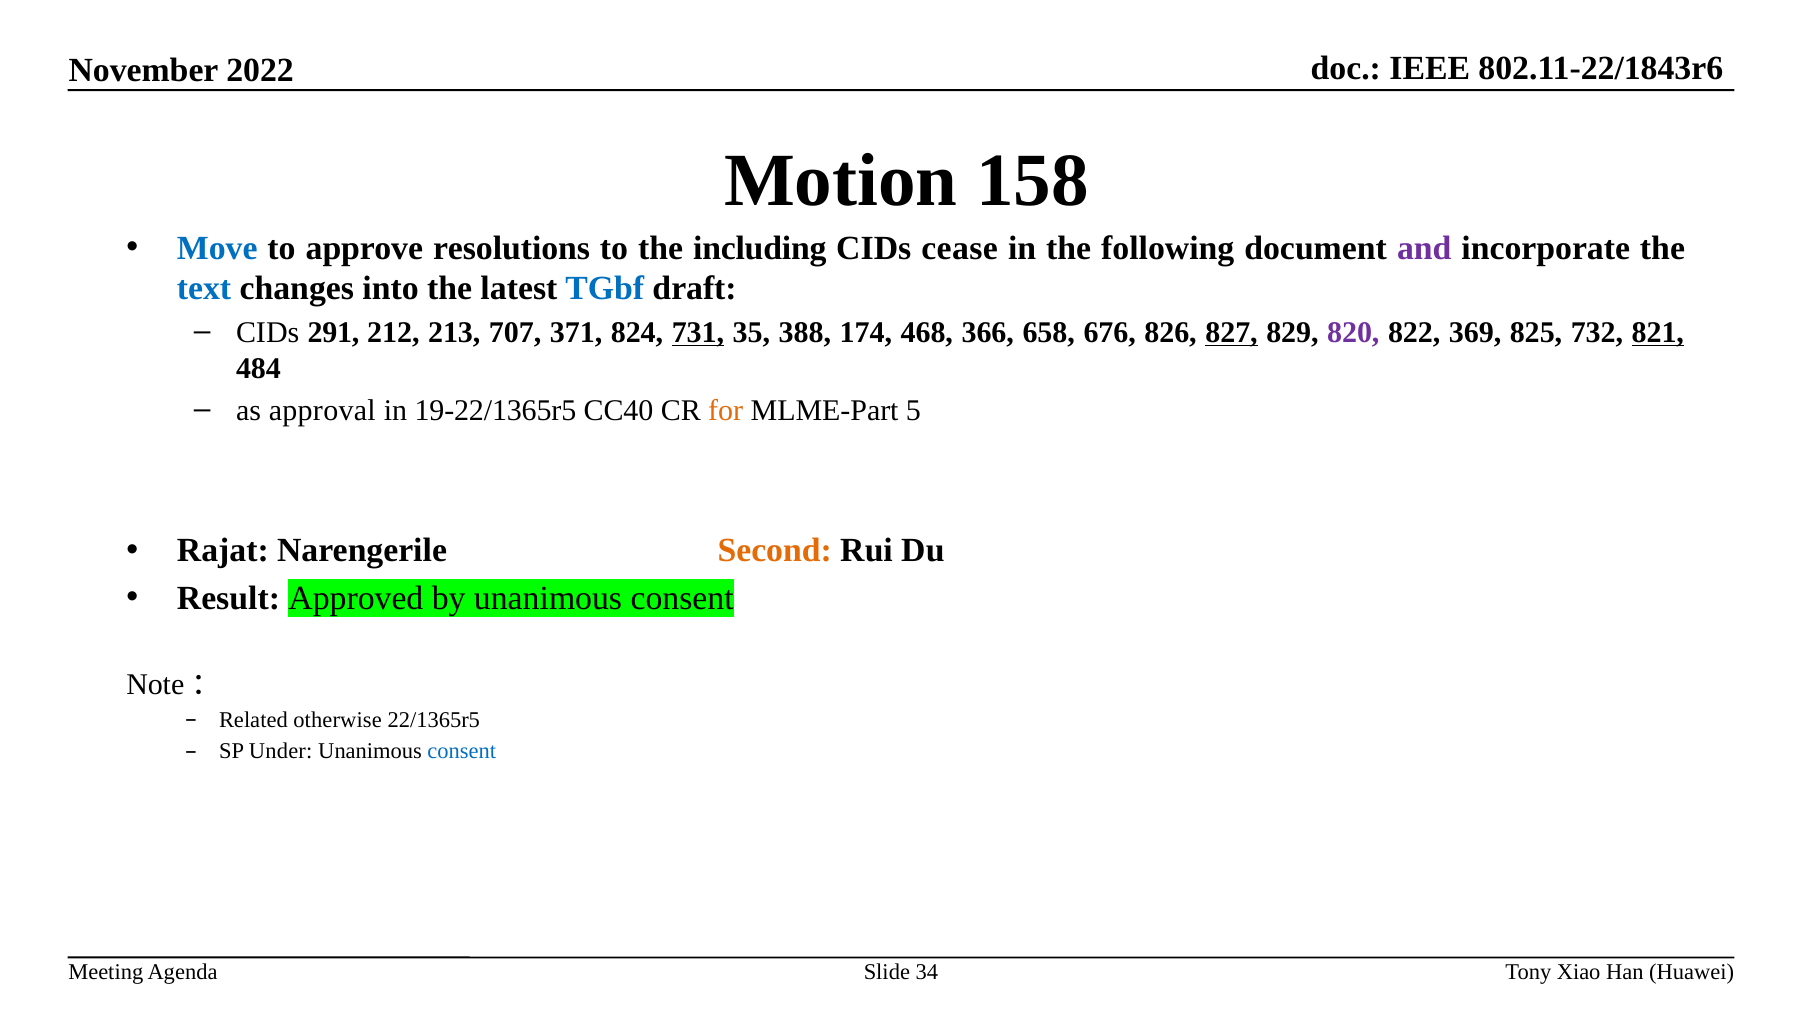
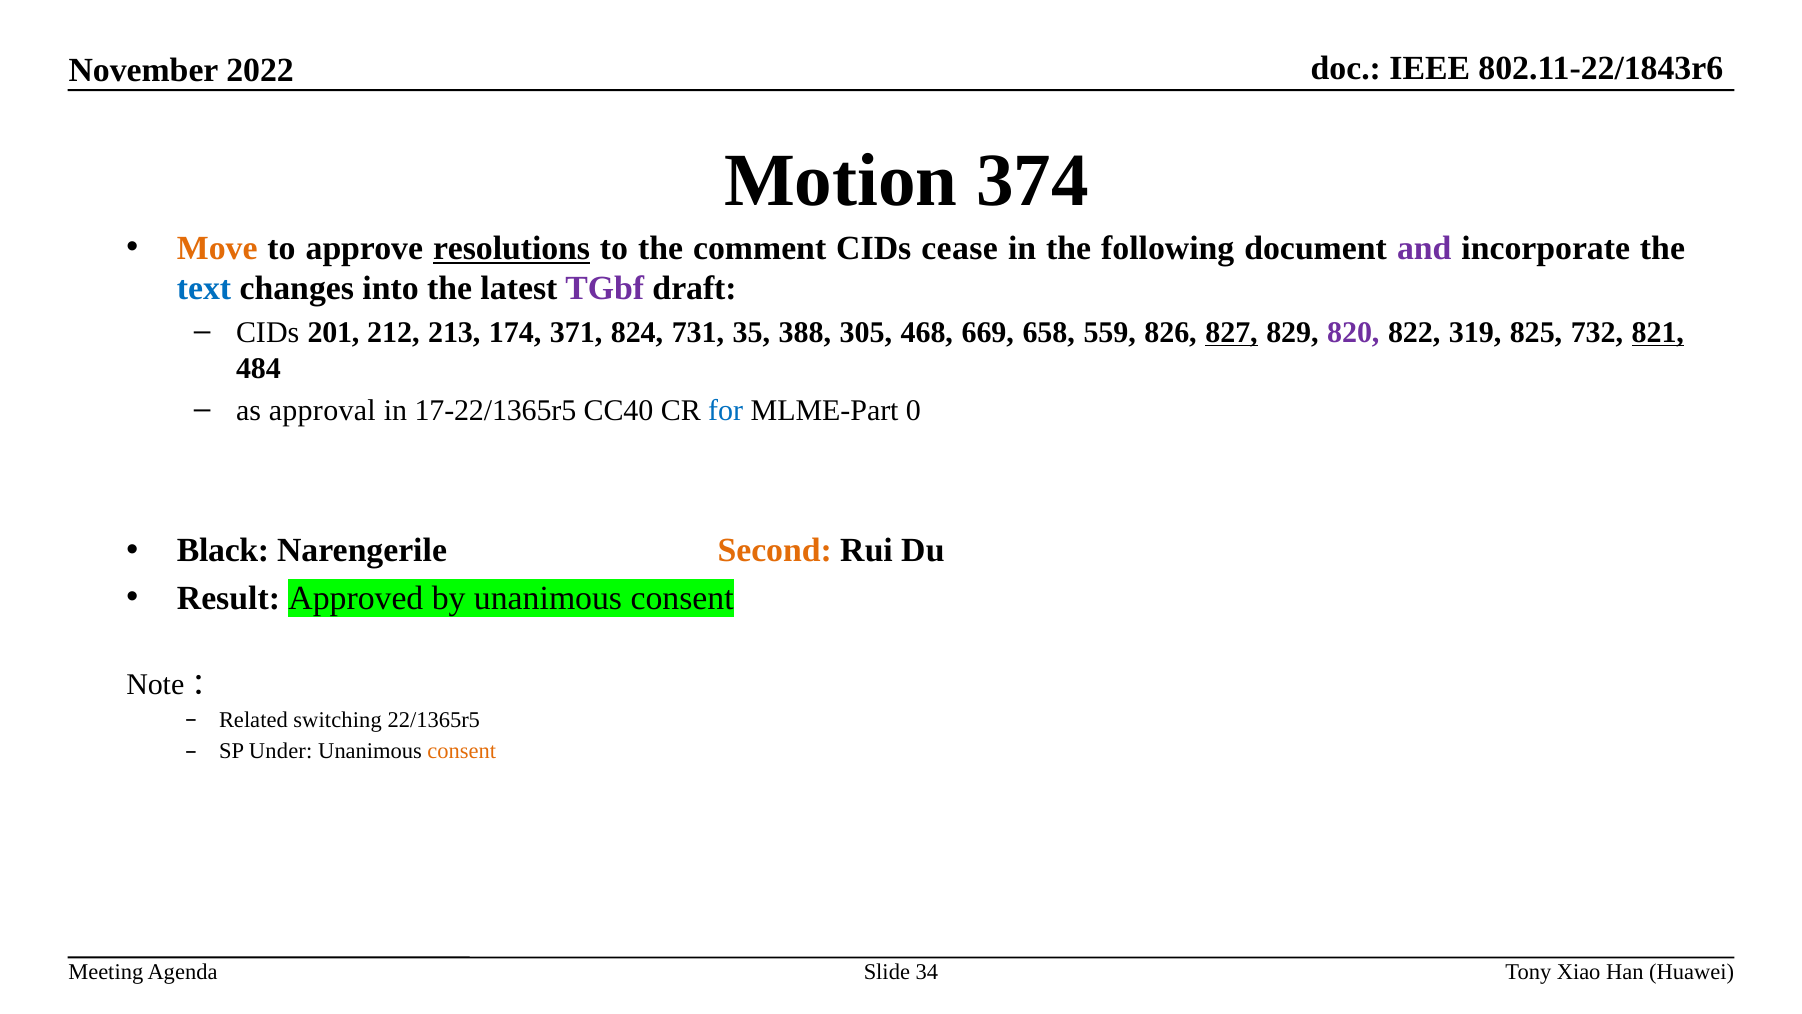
158: 158 -> 374 (1032, 181)
Move colour: blue -> orange (217, 248)
resolutions underline: none -> present (512, 248)
including: including -> comment (760, 248)
TGbf colour: blue -> purple (605, 289)
291: 291 -> 201 (333, 333)
707: 707 -> 174 (515, 333)
731 underline: present -> none (698, 333)
174: 174 -> 305 (866, 333)
366: 366 -> 669 (988, 333)
676: 676 -> 559 (1110, 333)
369: 369 -> 319 (1475, 333)
19-22/1365r5: 19-22/1365r5 -> 17-22/1365r5 (495, 411)
for colour: orange -> blue (726, 411)
5: 5 -> 0 (913, 411)
Rajat: Rajat -> Black (223, 551)
otherwise: otherwise -> switching (338, 719)
consent colour: blue -> orange (462, 751)
